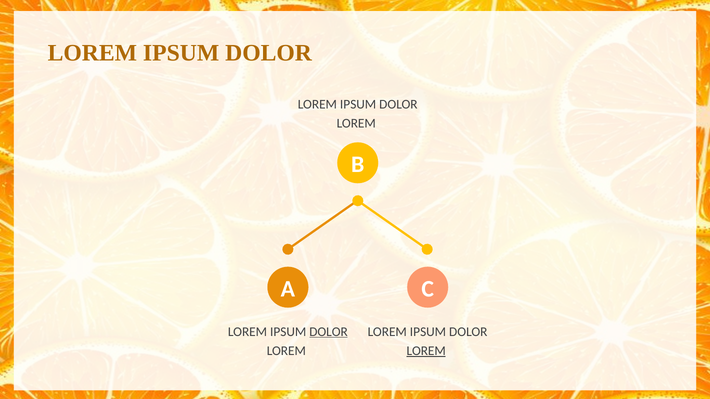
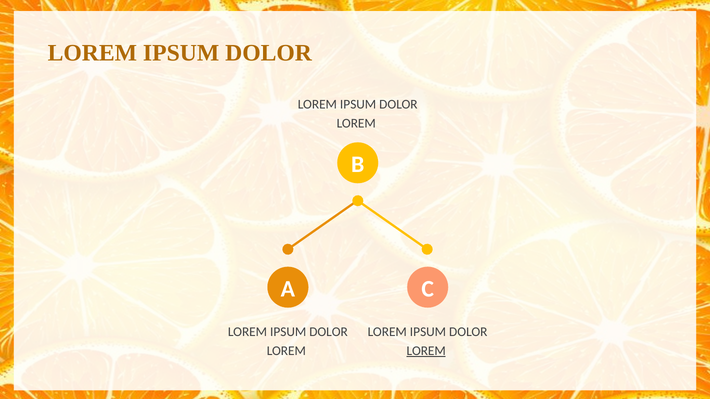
DOLOR underline: present -> none (329, 332)
